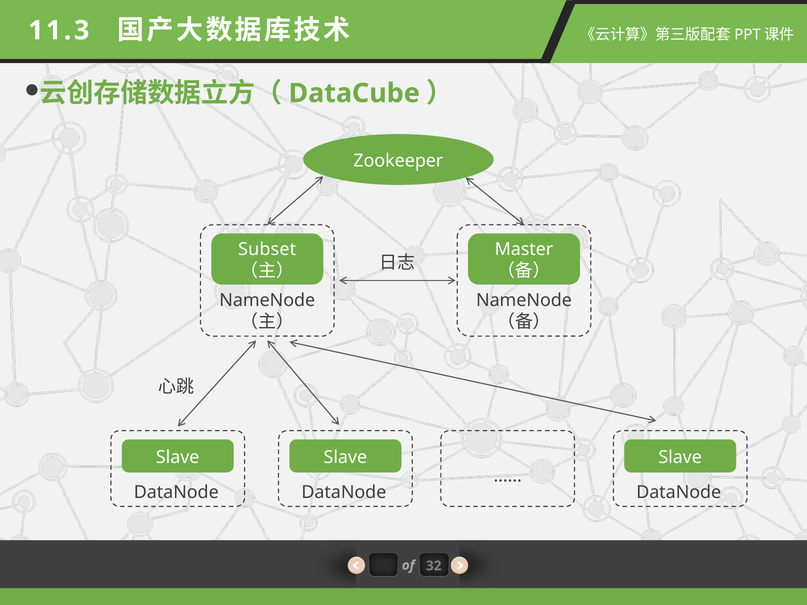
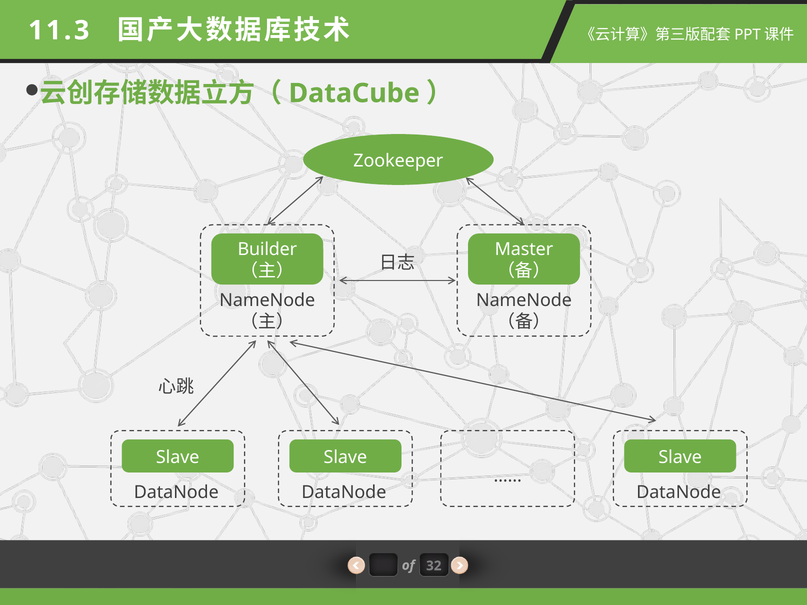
Subset: Subset -> Builder (267, 250)
